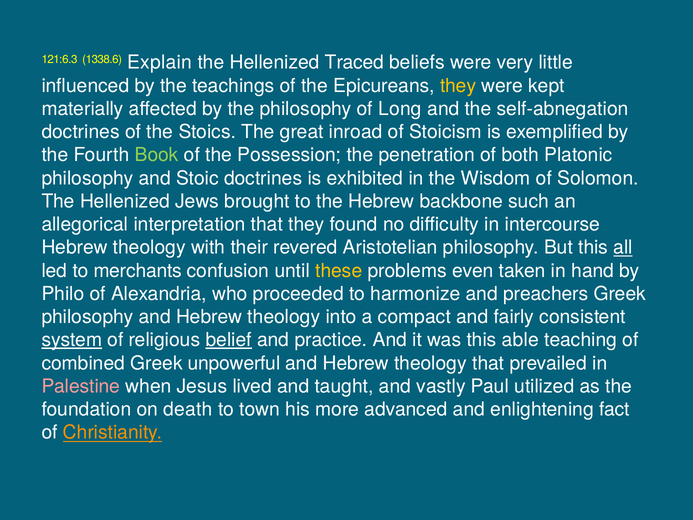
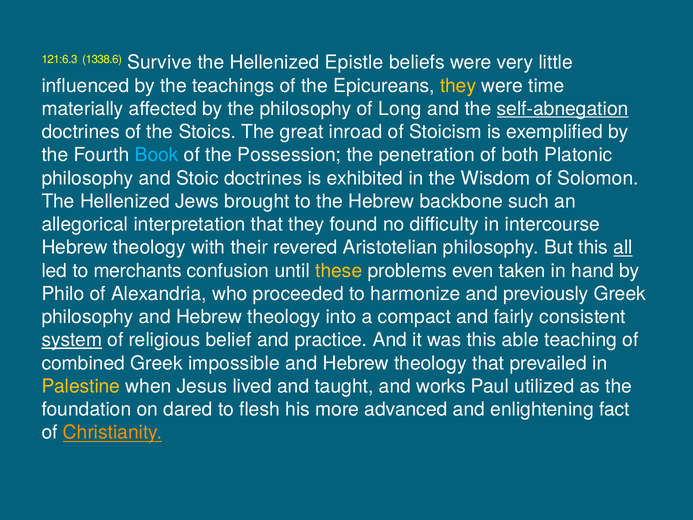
Explain: Explain -> Survive (160, 63)
Traced: Traced -> Epistle (354, 63)
kept: kept -> time (546, 86)
self-abnegation underline: none -> present (563, 109)
Book colour: light green -> light blue (157, 155)
preachers: preachers -> previously (546, 294)
belief underline: present -> none (229, 340)
unpowerful: unpowerful -> impossible (234, 363)
Palestine colour: pink -> yellow (81, 386)
vastly: vastly -> works (441, 386)
death: death -> dared (188, 409)
town: town -> flesh (260, 409)
